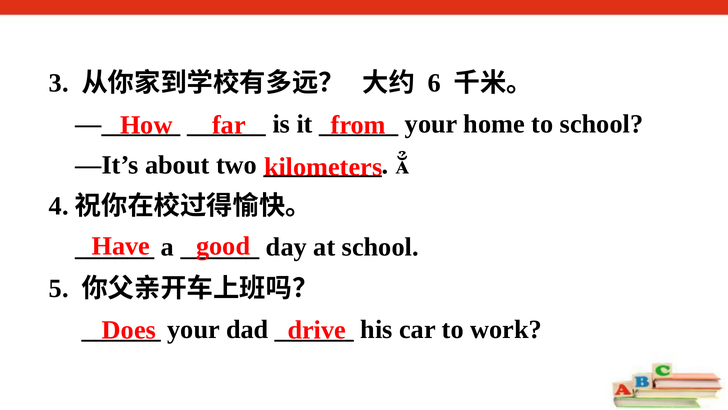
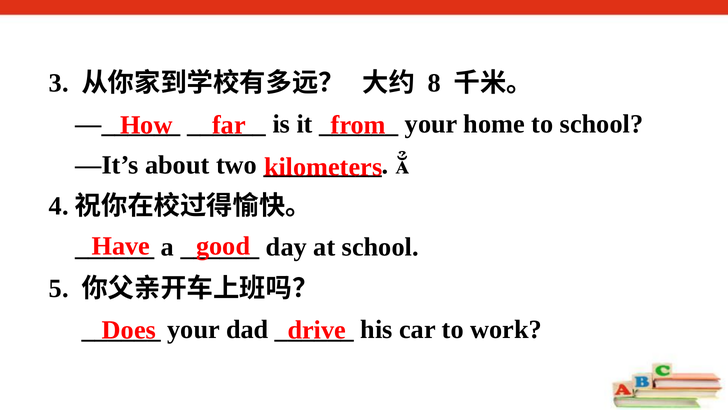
6: 6 -> 8 (434, 83)
